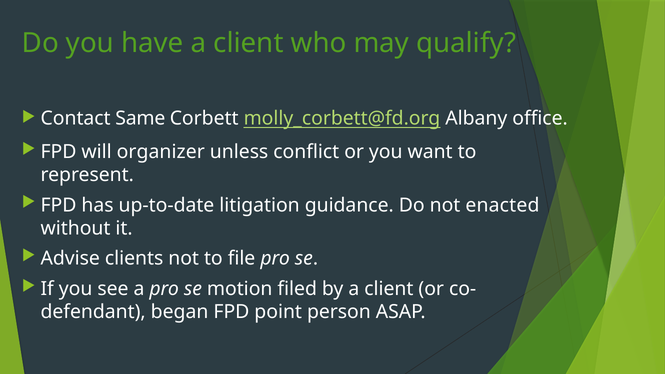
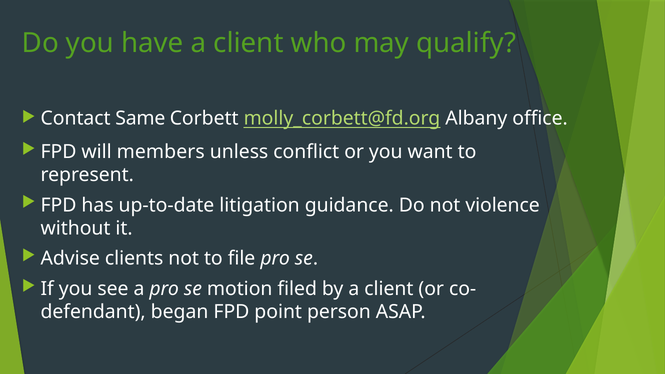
organizer: organizer -> members (161, 152)
enacted: enacted -> violence (503, 205)
